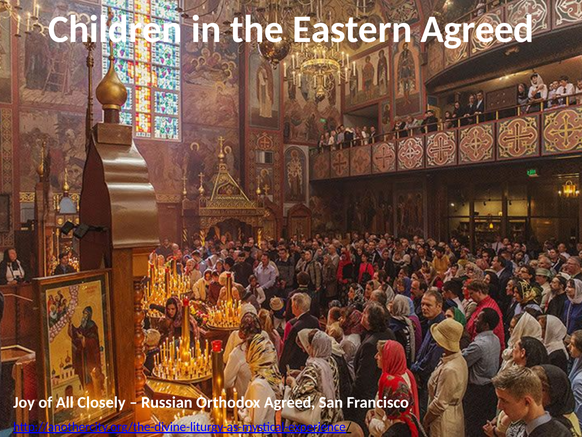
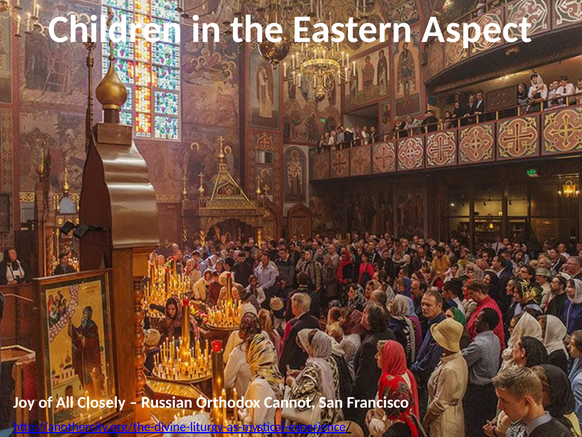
Eastern Agreed: Agreed -> Aspect (477, 29)
Orthodox Agreed: Agreed -> Cannot (290, 402)
